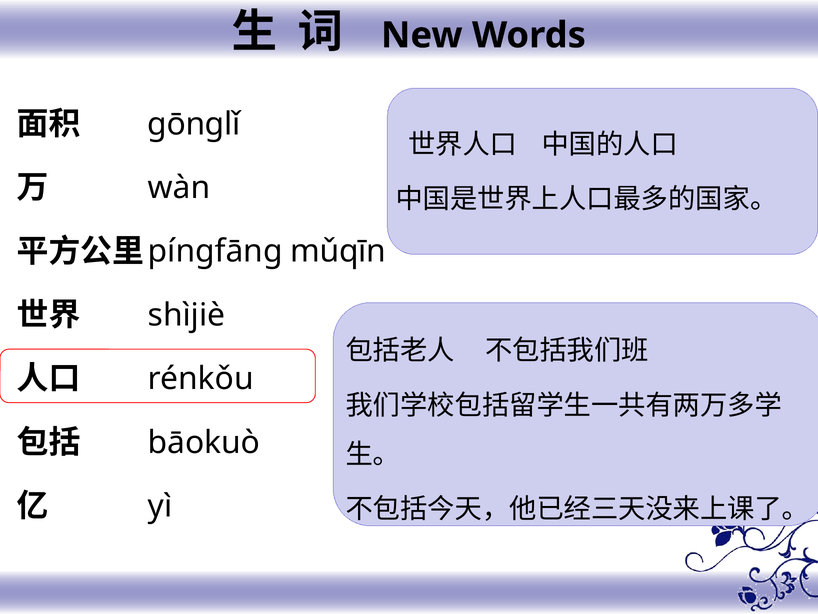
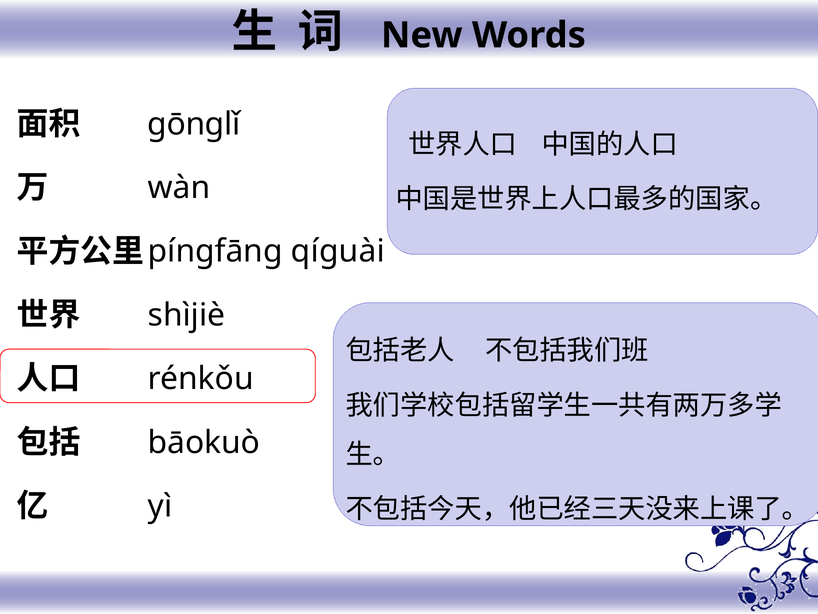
mǔqīn: mǔqīn -> qíguài (338, 251)
